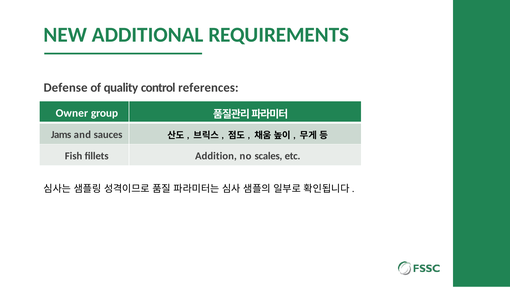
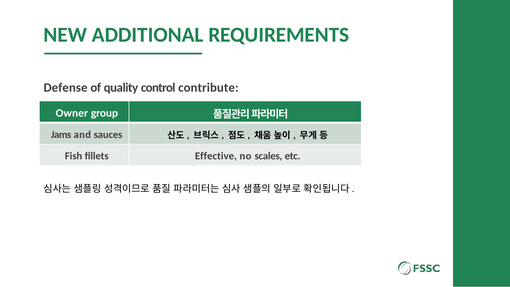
references: references -> contribute (208, 88)
Addition: Addition -> Effective (216, 156)
